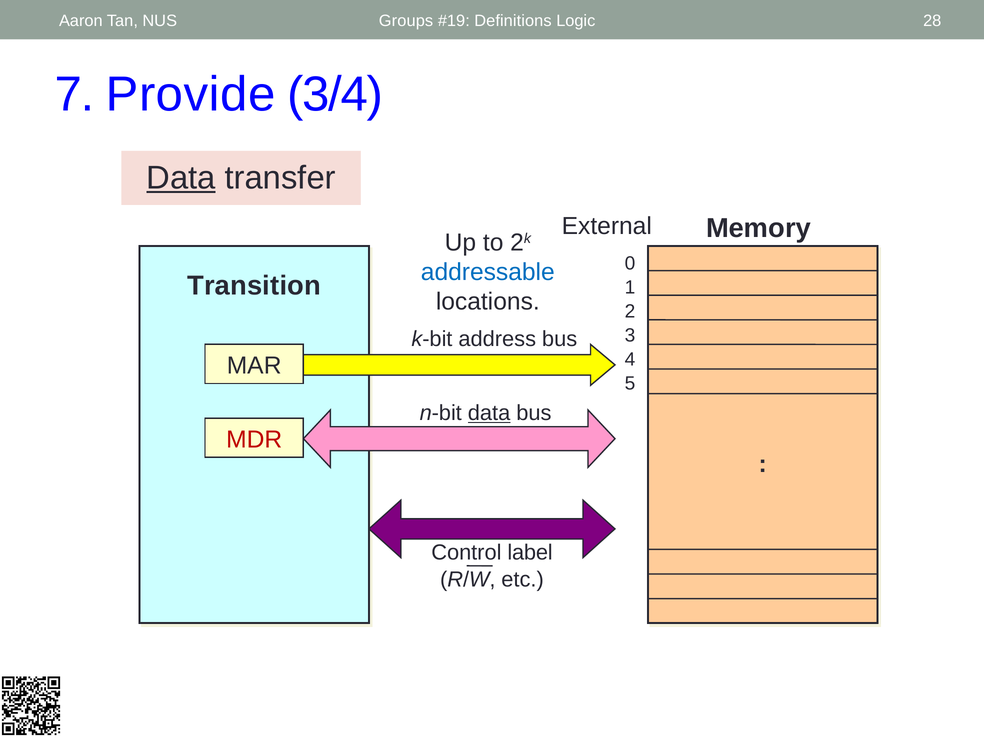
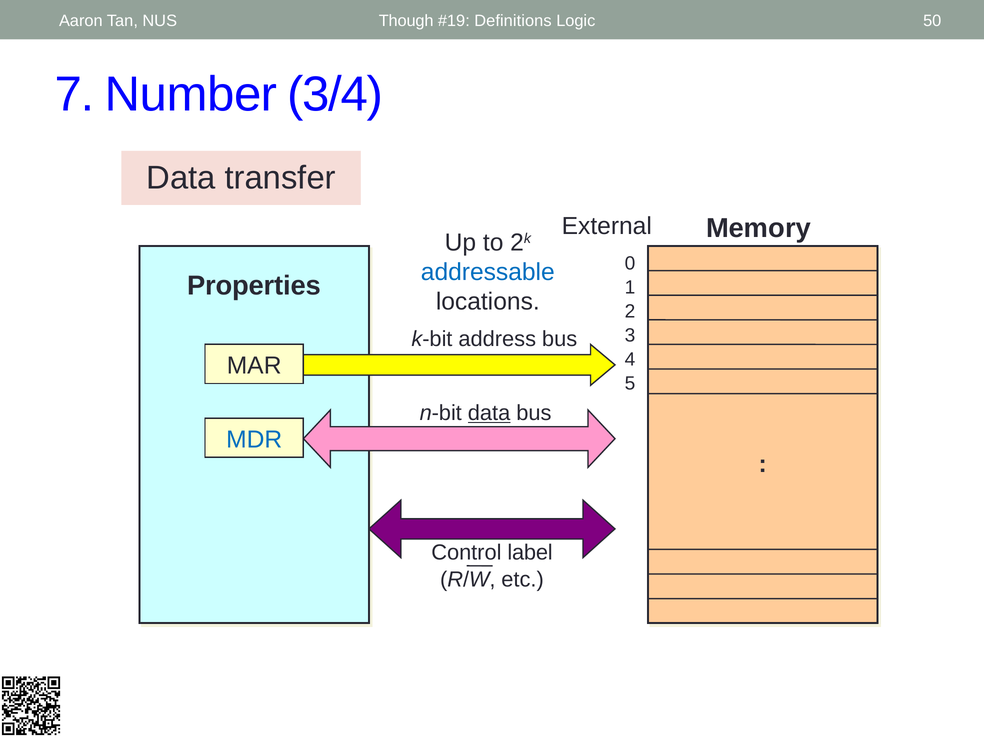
Groups: Groups -> Though (406, 21)
28: 28 -> 50 (932, 21)
Provide: Provide -> Number (191, 95)
Data underline: present -> none (181, 178)
Transition: Transition -> Properties (254, 286)
MDR colour: red -> blue (254, 439)
